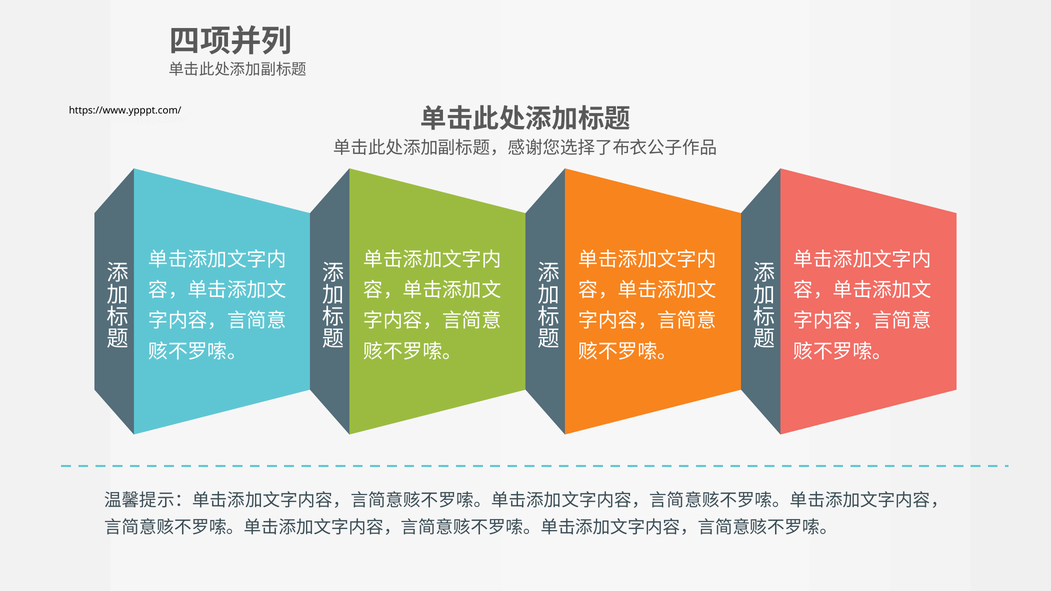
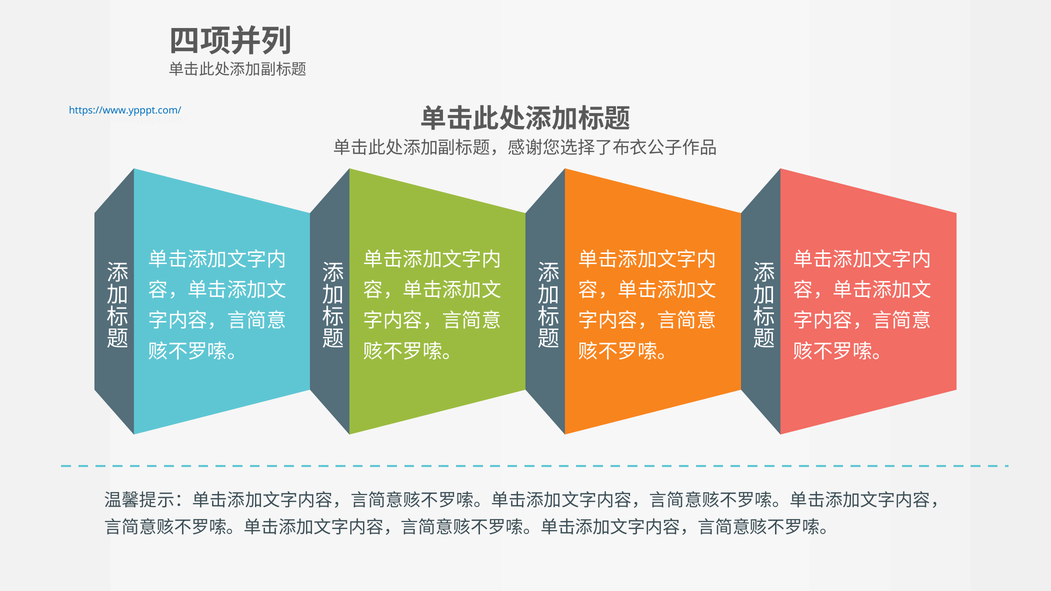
https://www.ypppt.com/ colour: black -> blue (125, 111)
